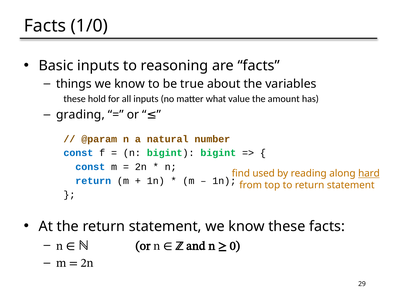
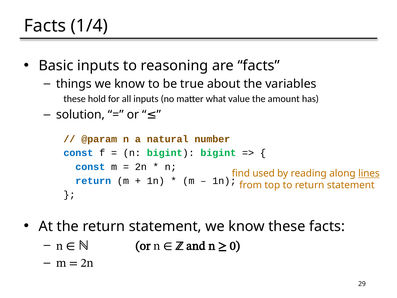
1/0: 1/0 -> 1/4 (89, 26)
grading: grading -> solution (80, 115)
hard: hard -> lines (369, 173)
